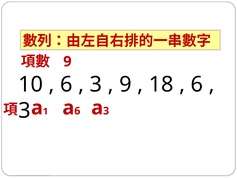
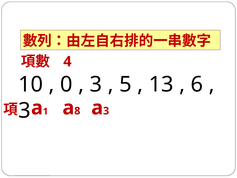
9: 9 -> 4 (67, 61)
6: 6 -> 0 (66, 84)
9: 9 -> 5 (125, 84)
18: 18 -> 13 (161, 84)
6: 6 -> 8 (77, 111)
